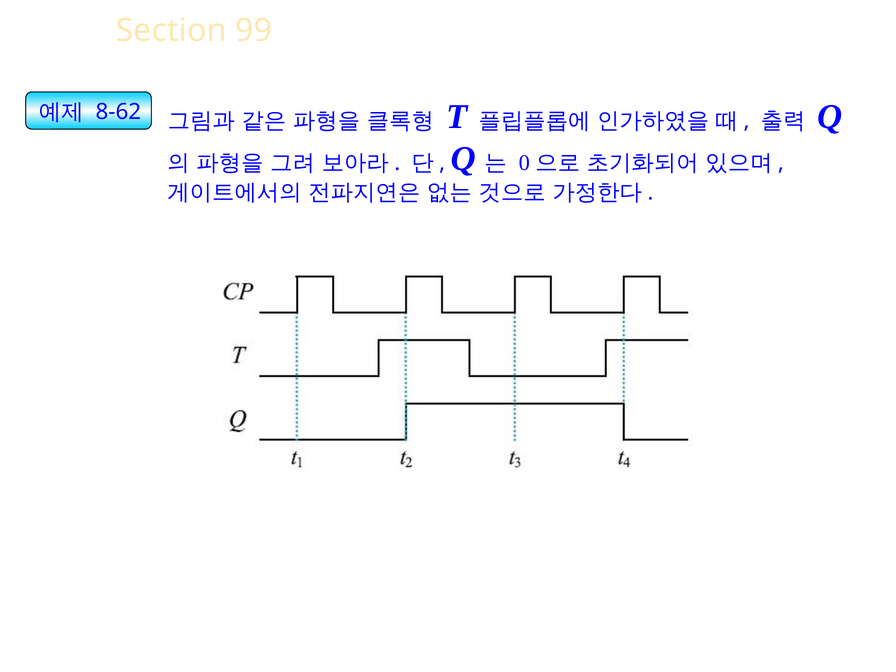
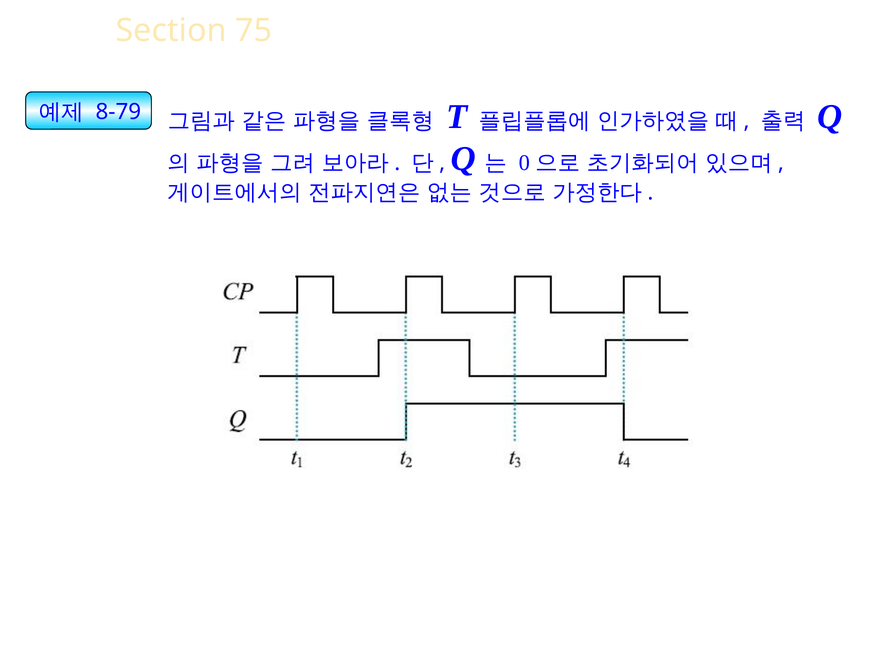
99: 99 -> 75 (254, 31)
8-62: 8-62 -> 8-79 (118, 112)
